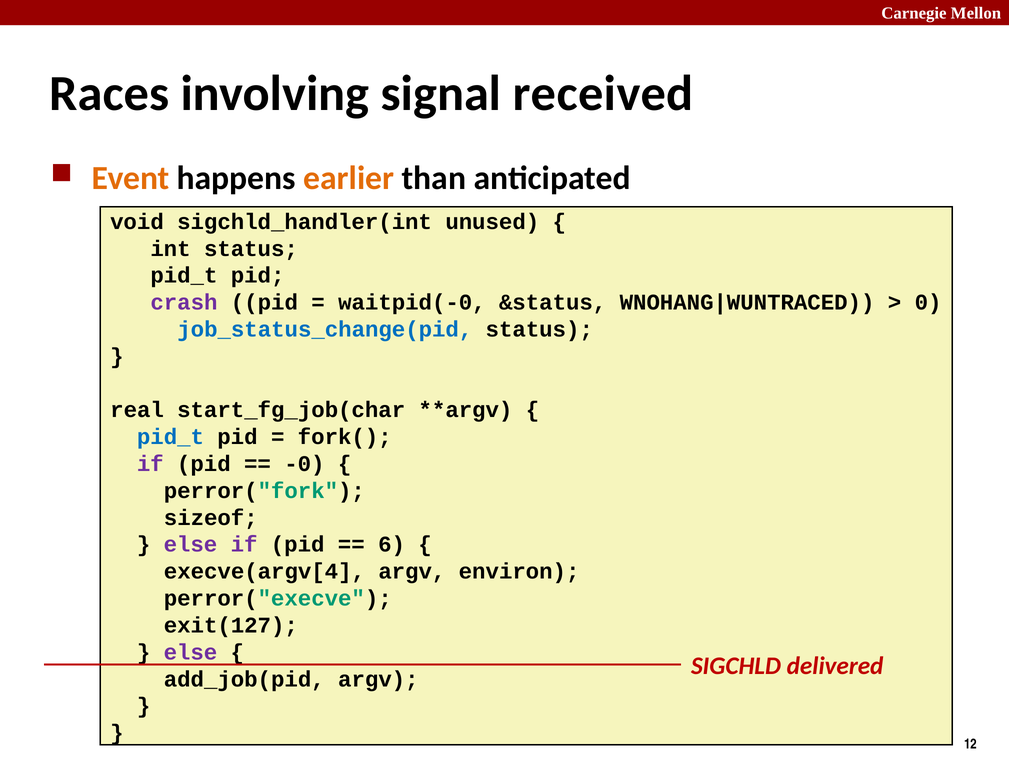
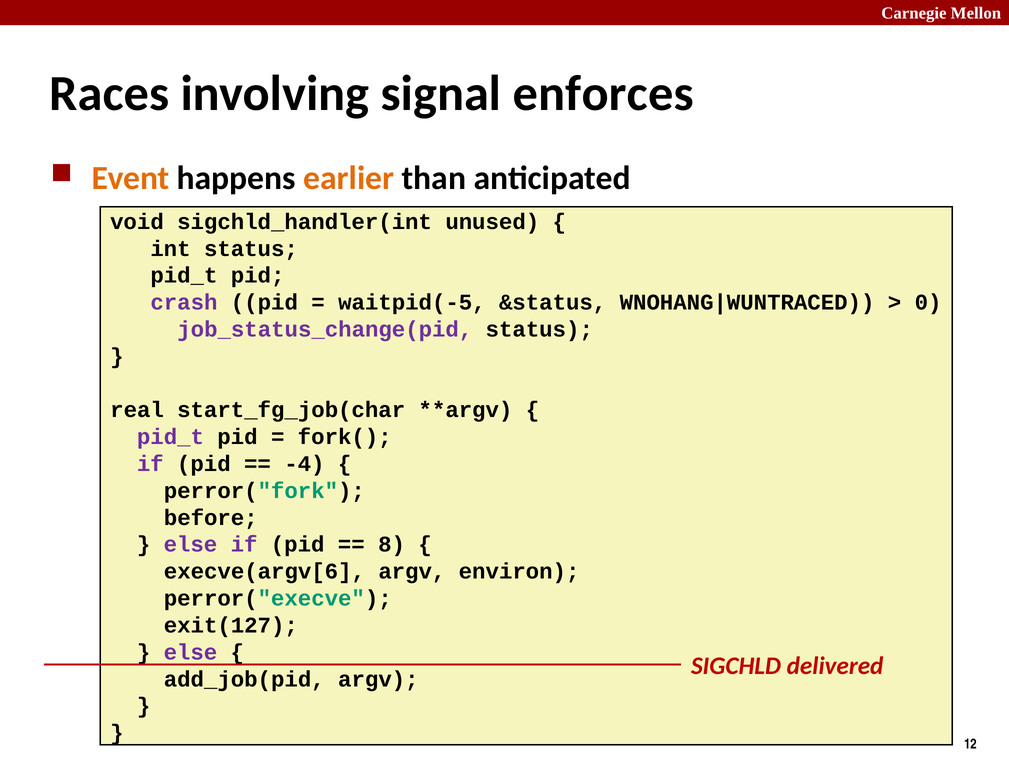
received: received -> enforces (603, 94)
waitpid(-0: waitpid(-0 -> waitpid(-5 (412, 302)
job_status_change(pid colour: blue -> purple (325, 329)
pid_t colour: blue -> purple (170, 437)
-0: -0 -> -4 (304, 464)
sizeof: sizeof -> before (211, 518)
6: 6 -> 8 (392, 544)
execve(argv[4: execve(argv[4 -> execve(argv[6 (264, 571)
